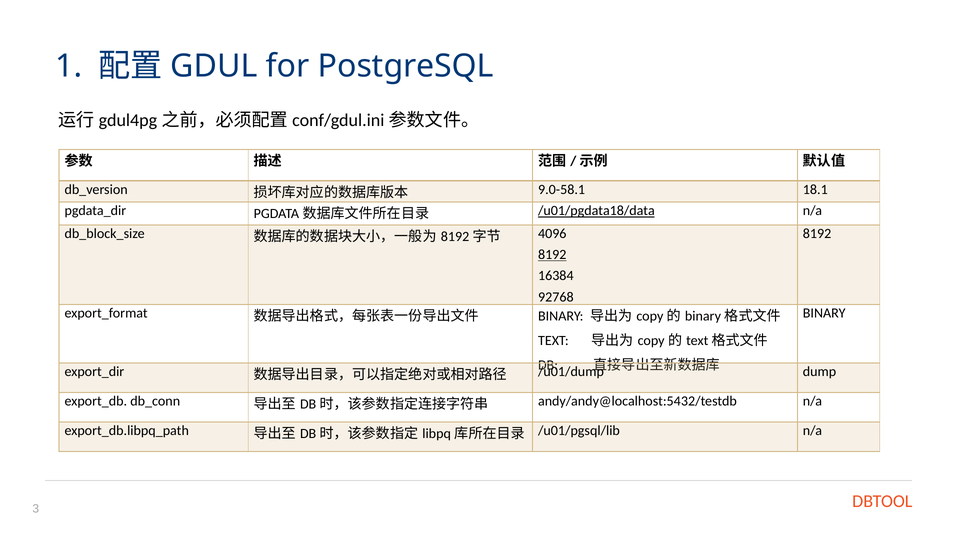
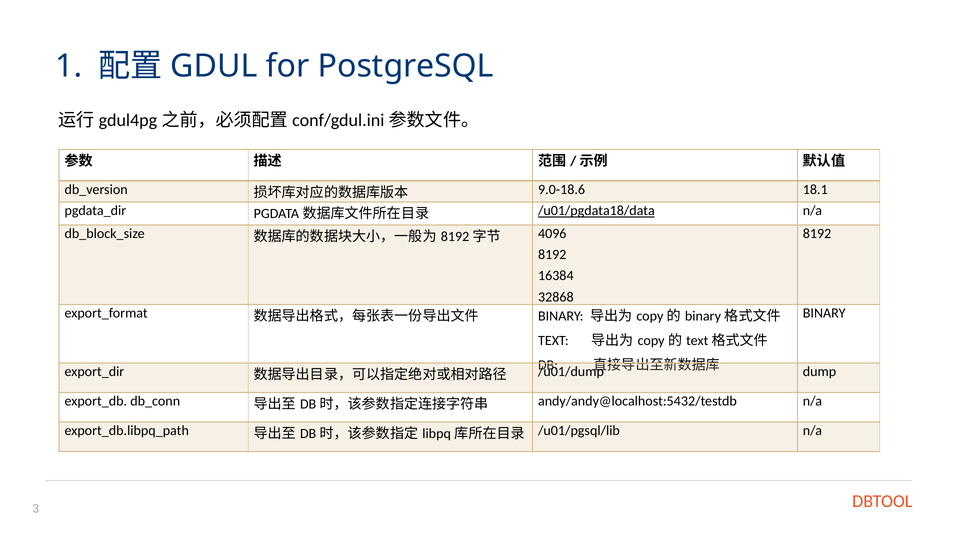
9.0-58.1: 9.0-58.1 -> 9.0-18.6 (562, 189)
8192 underline: present -> none (552, 255)
92768: 92768 -> 32868 (556, 297)
